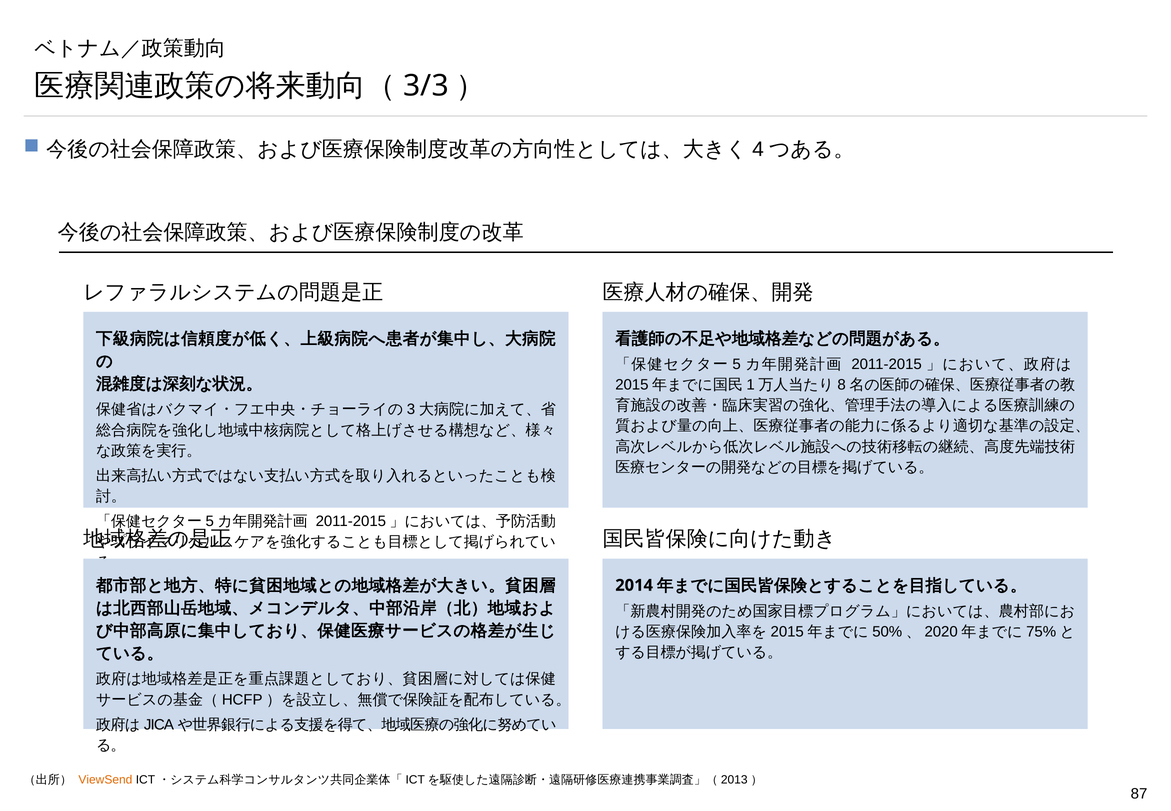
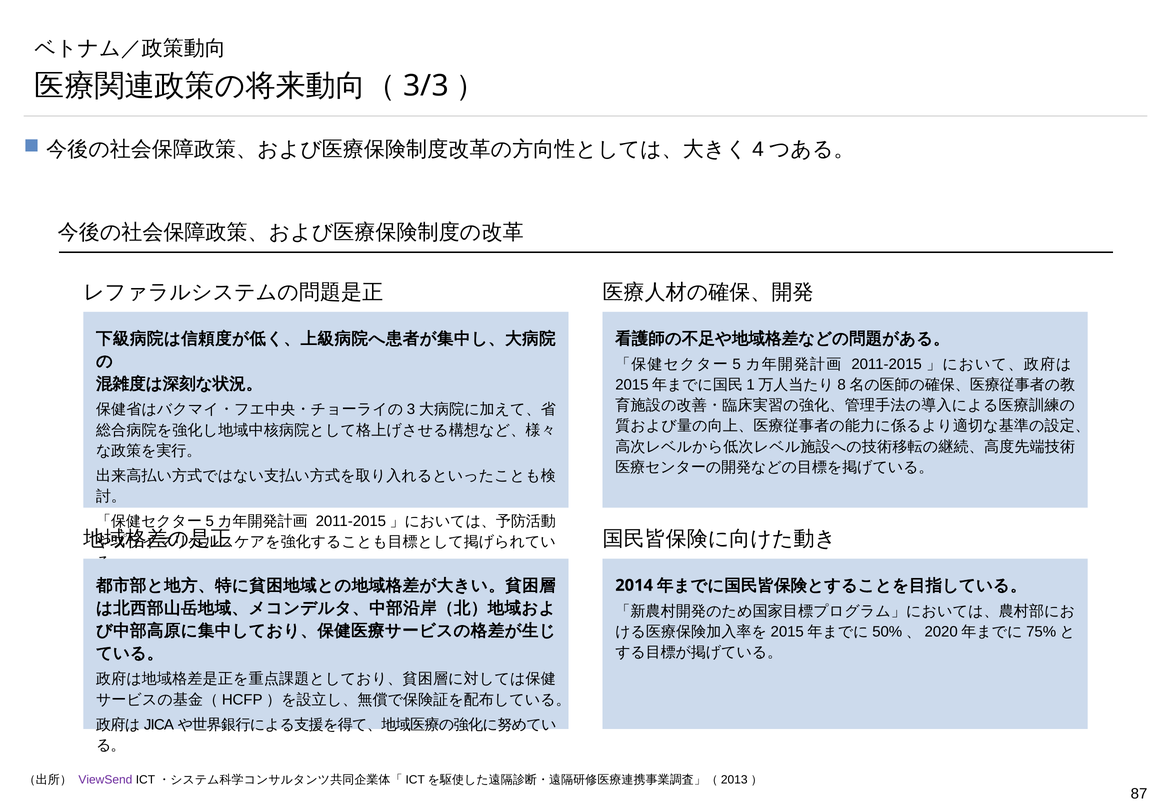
ViewSend colour: orange -> purple (105, 779)
